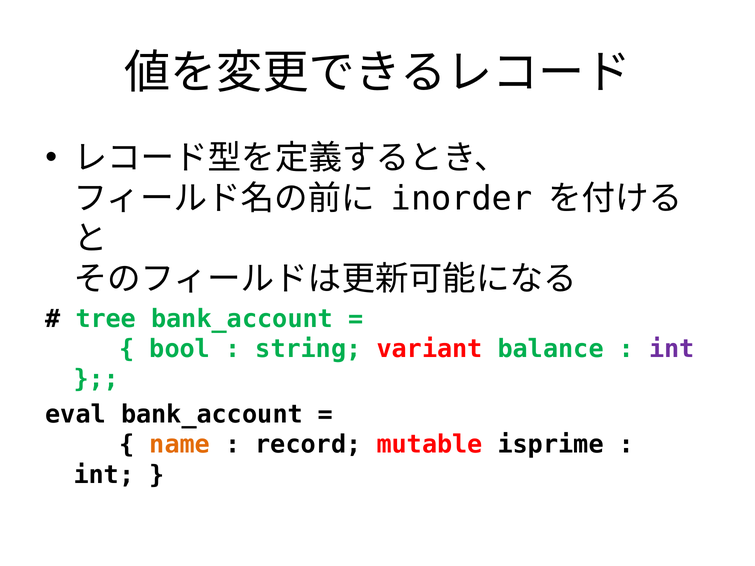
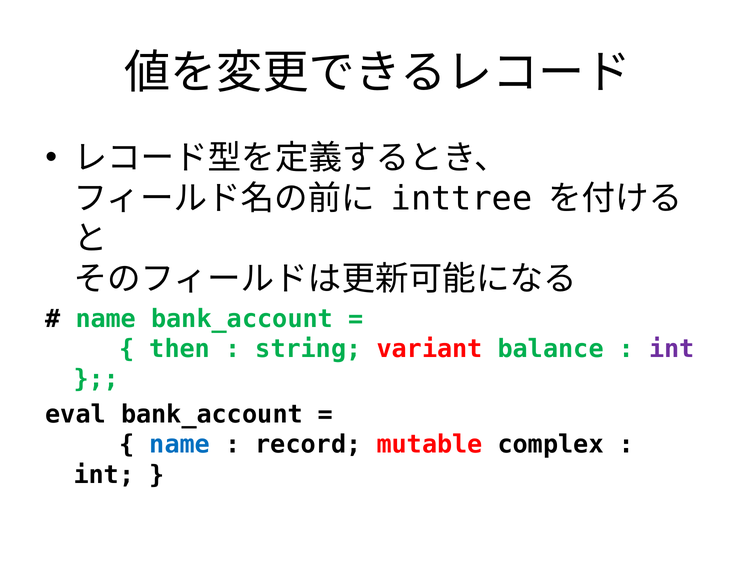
inorder: inorder -> inttree (462, 199)
tree: tree -> name (106, 319)
bool: bool -> then (180, 349)
name colour: orange -> blue (180, 445)
isprime: isprime -> complex (551, 445)
